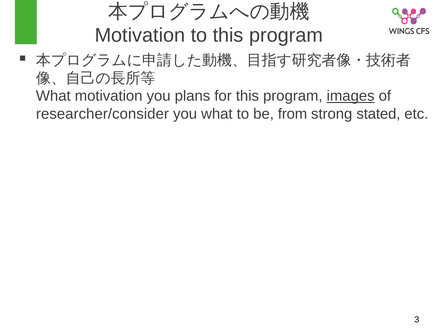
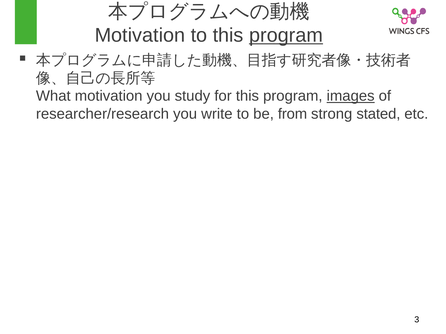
program underline: none -> present (286, 35)
plans: plans -> study (192, 96)
researcher/consider: researcher/consider -> researcher/research (102, 114)
you what: what -> write (217, 114)
